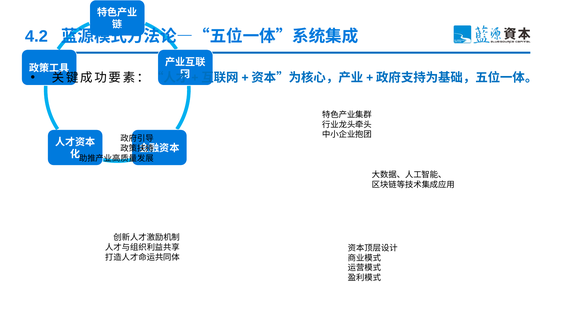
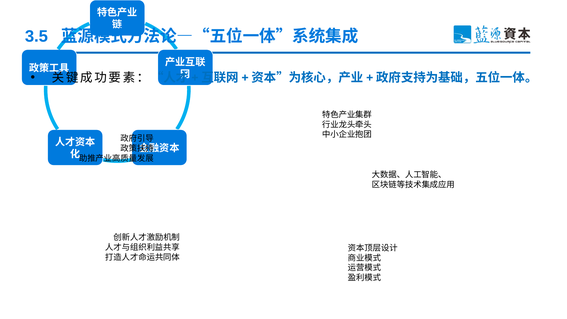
4.2: 4.2 -> 3.5 (36, 36)
